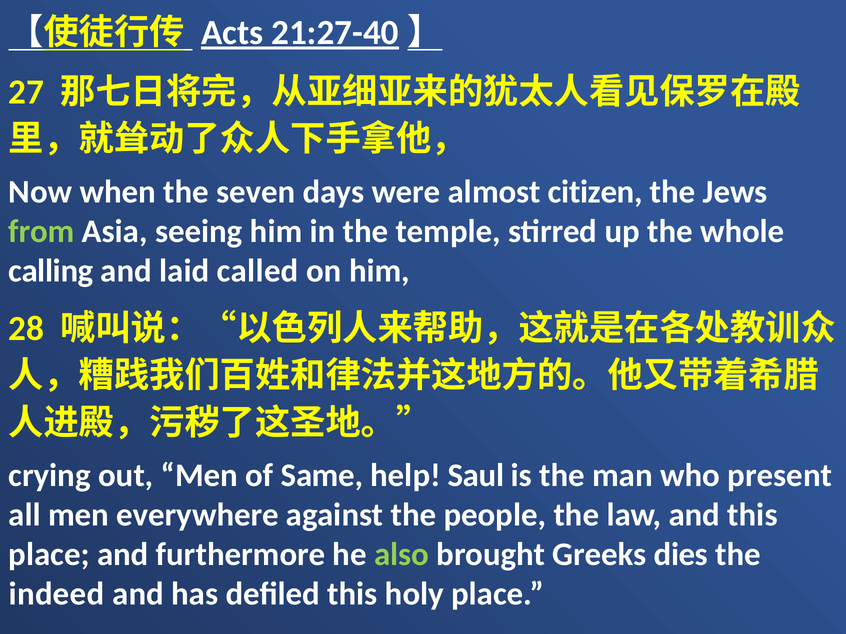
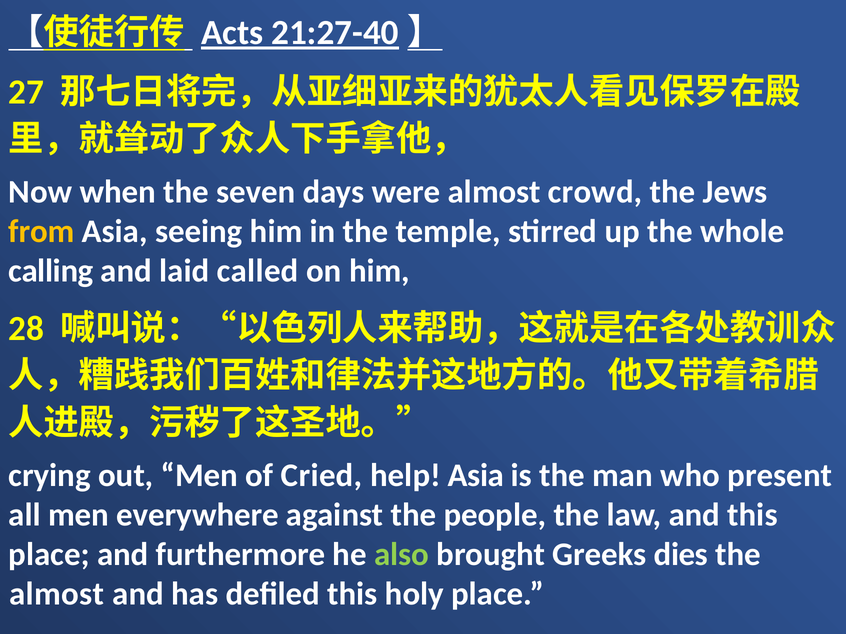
citizen: citizen -> crowd (595, 192)
from colour: light green -> yellow (42, 231)
Same: Same -> Cried (322, 476)
help Saul: Saul -> Asia (476, 476)
indeed: indeed -> almost (57, 594)
